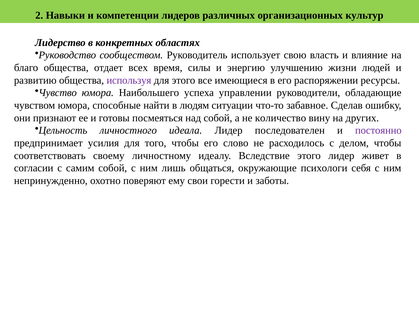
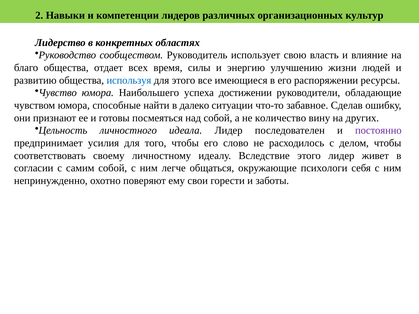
используя colour: purple -> blue (129, 80)
управлении: управлении -> достижении (245, 93)
людям: людям -> далеко (194, 105)
лишь: лишь -> легче (174, 168)
